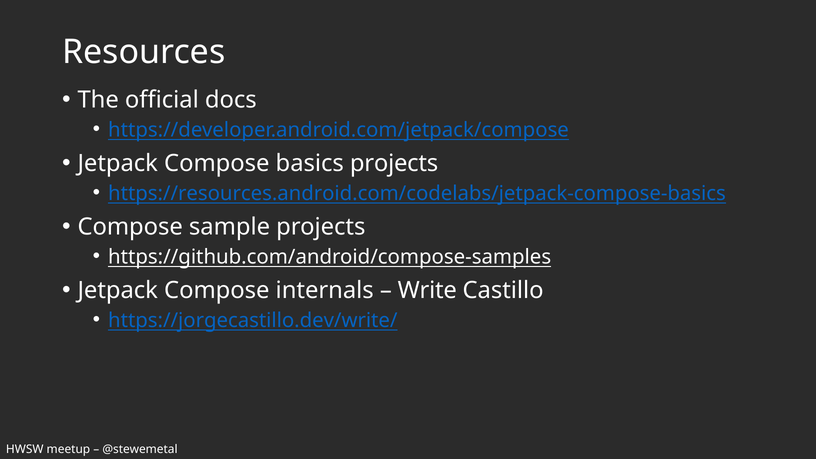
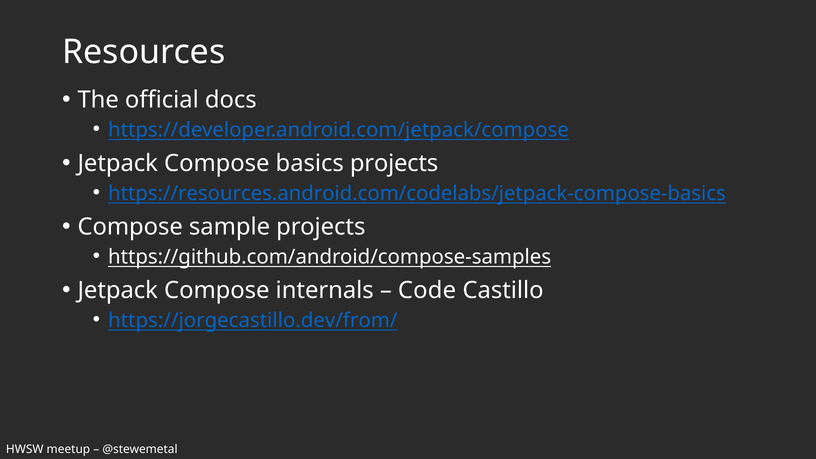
Write: Write -> Code (427, 290)
https://jorgecastillo.dev/write/: https://jorgecastillo.dev/write/ -> https://jorgecastillo.dev/from/ (253, 321)
